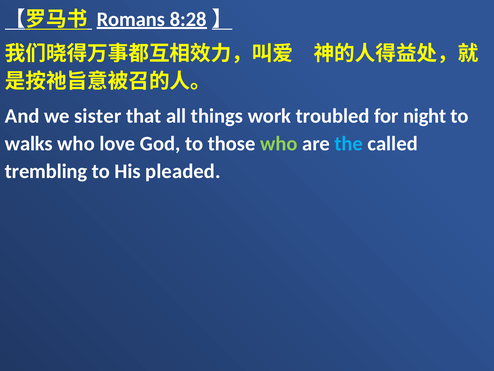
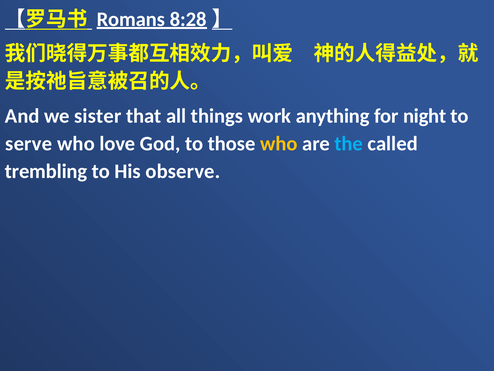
troubled: troubled -> anything (333, 116)
walks: walks -> serve (29, 144)
who colour: light green -> yellow (279, 144)
pleaded: pleaded -> observe (183, 171)
